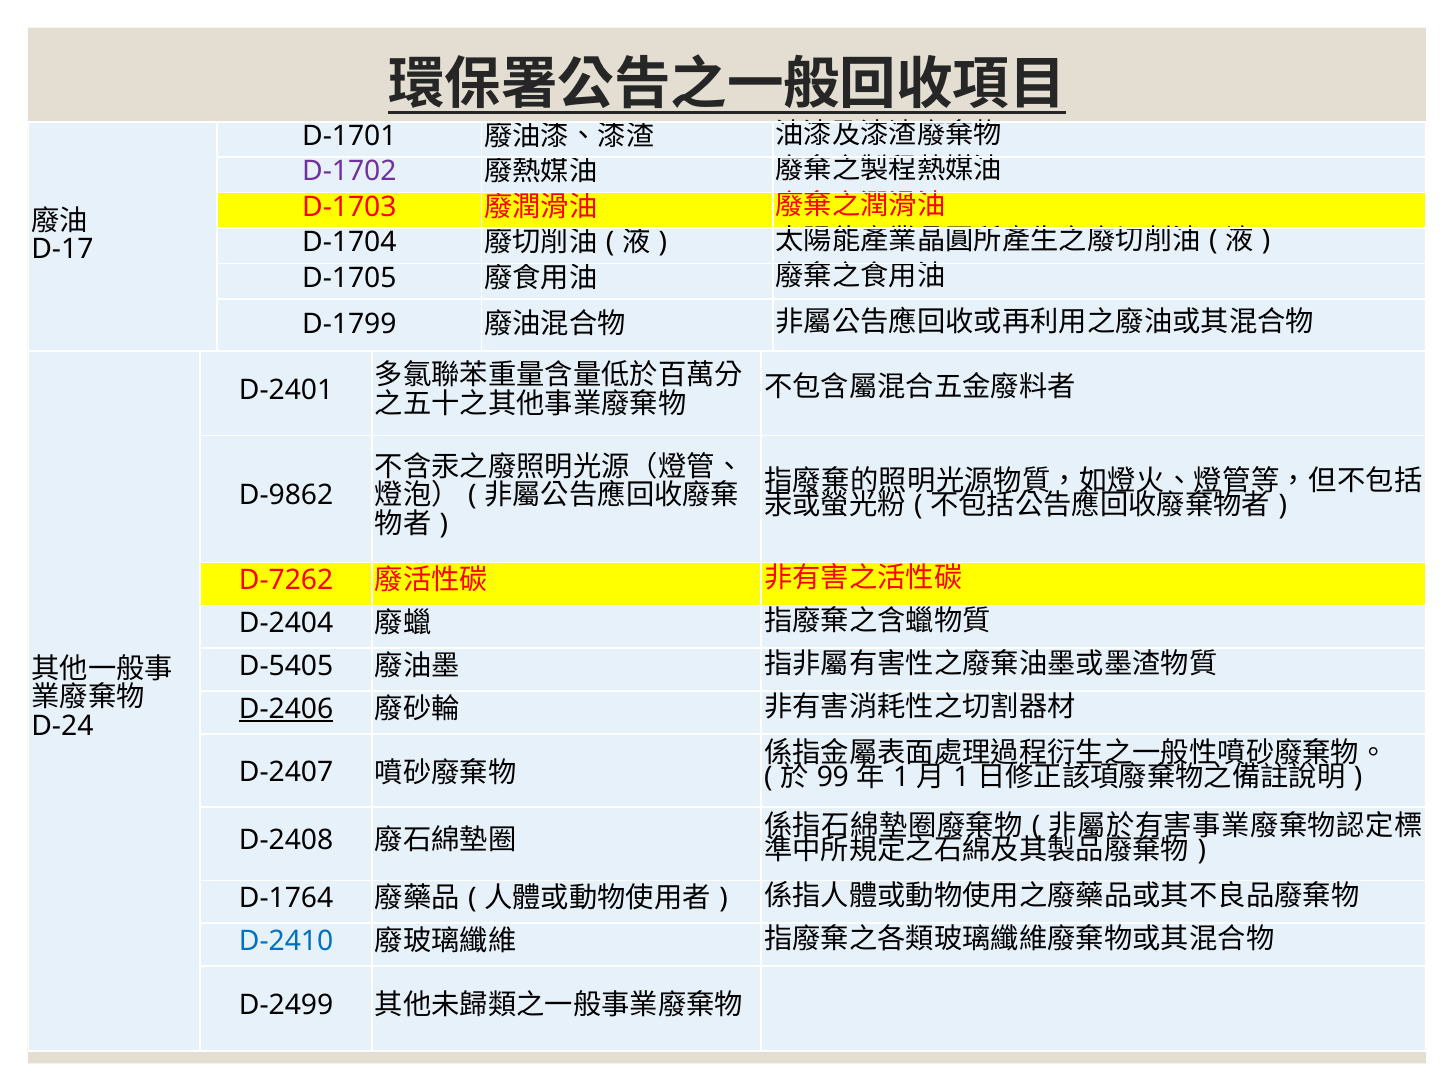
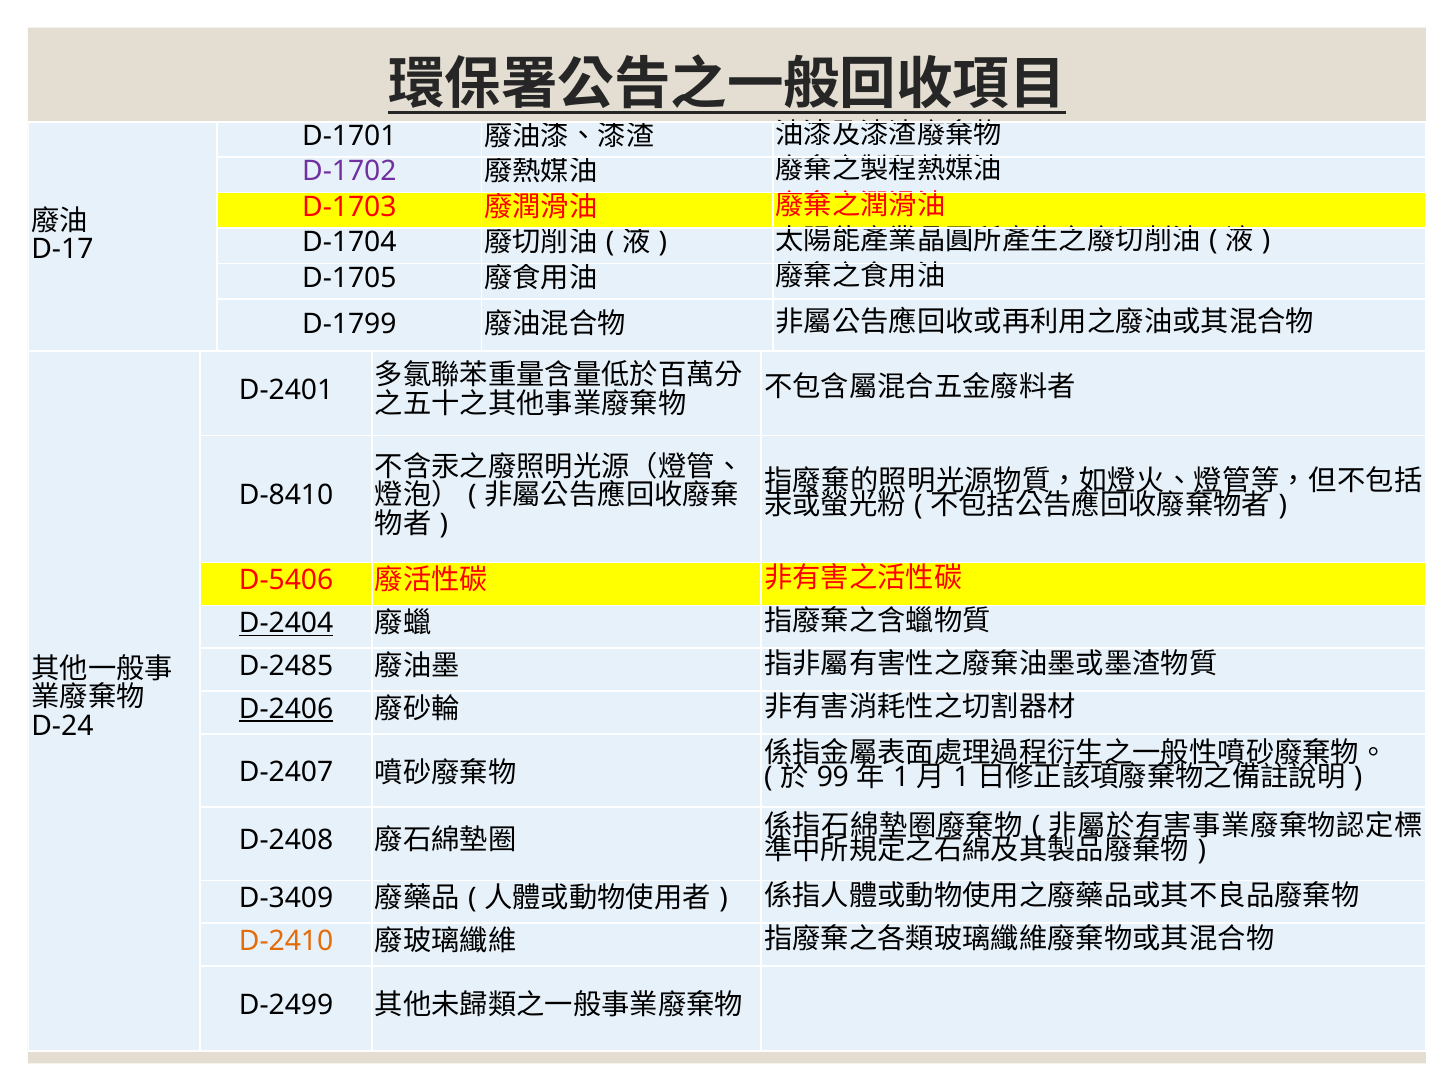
D-9862: D-9862 -> D-8410 (286, 495)
D-7262: D-7262 -> D-5406 (286, 580)
D-2404 underline: none -> present (286, 623)
D-5405: D-5405 -> D-2485 (286, 666)
D-1764: D-1764 -> D-3409 (286, 898)
D-2410 colour: blue -> orange (286, 941)
